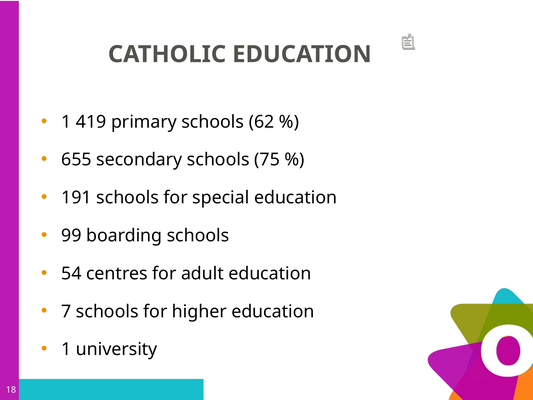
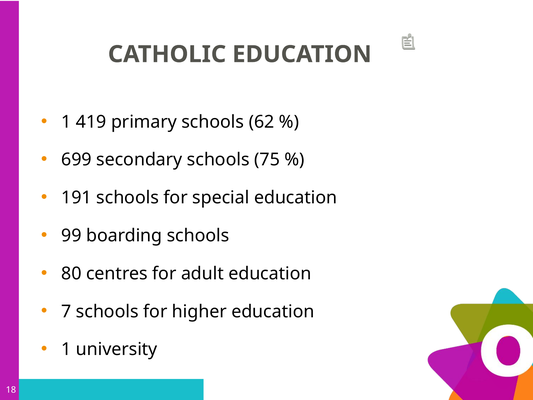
655: 655 -> 699 (76, 160)
54: 54 -> 80 (71, 273)
